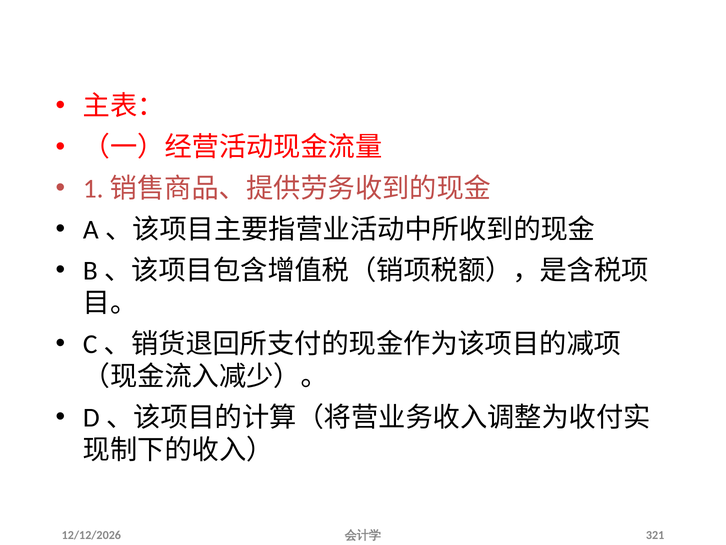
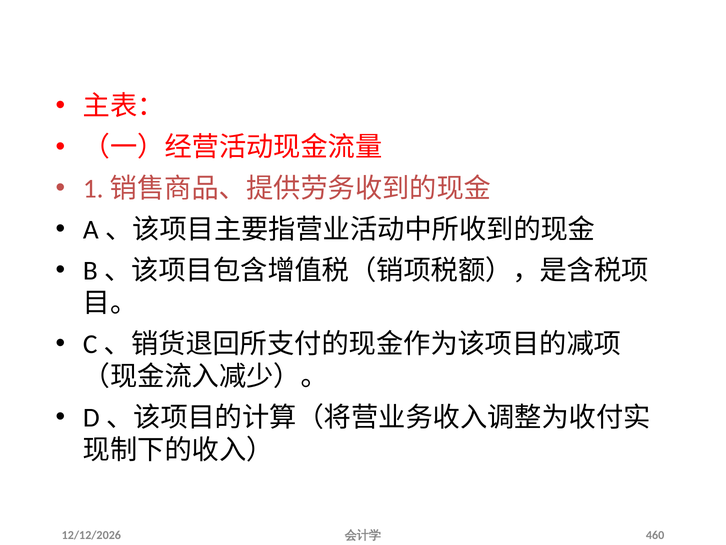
321: 321 -> 460 (655, 535)
